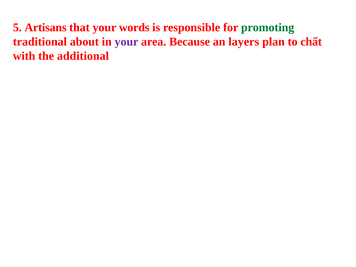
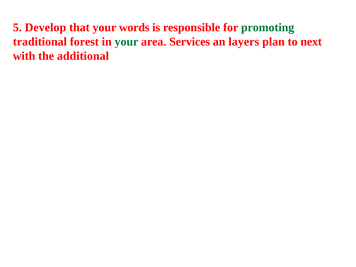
Artisans: Artisans -> Develop (45, 27)
about: about -> forest (84, 42)
your colour: purple -> green (127, 42)
Because: Because -> Services (190, 42)
chất: chất -> next (311, 42)
